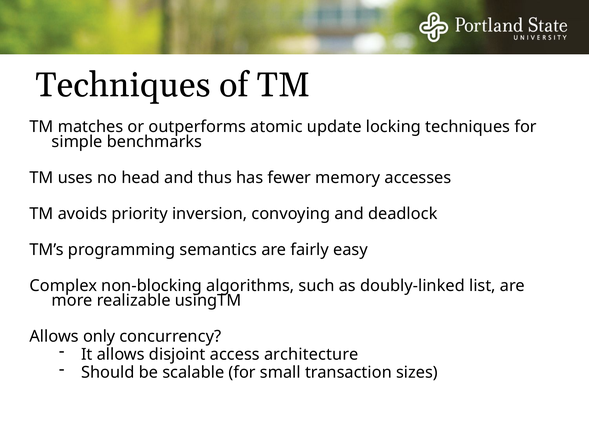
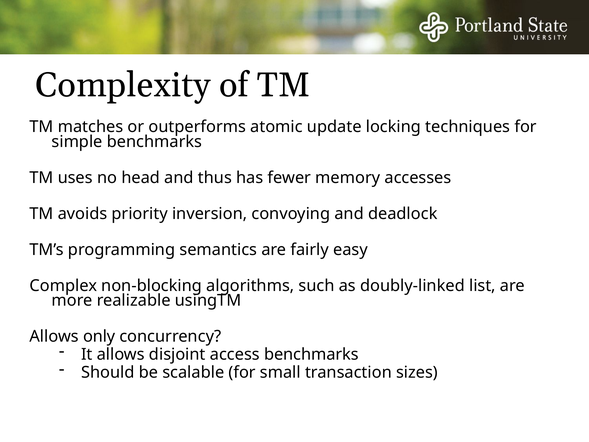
Techniques: Techniques -> Complexity (123, 85)
access architecture: architecture -> benchmarks (311, 354)
